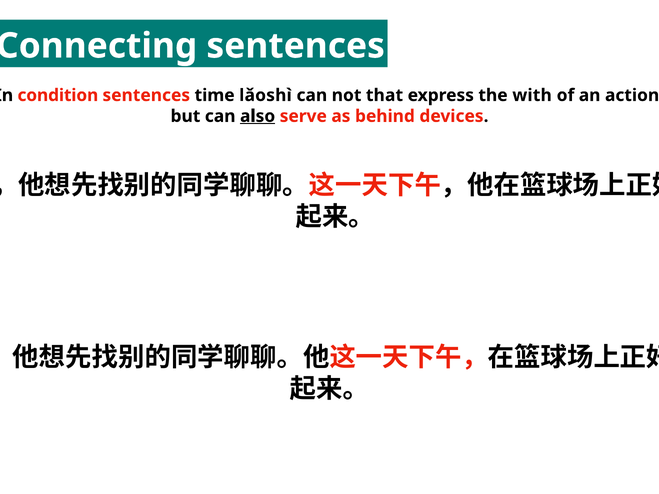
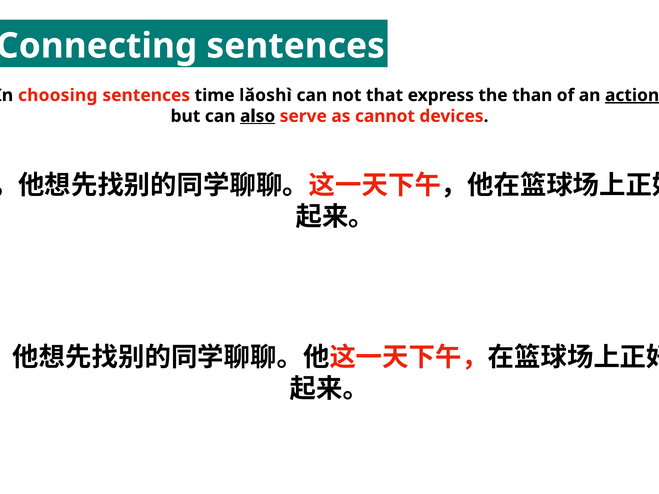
condition: condition -> choosing (58, 95)
with: with -> than (532, 95)
action underline: none -> present (632, 95)
behind: behind -> cannot (385, 116)
